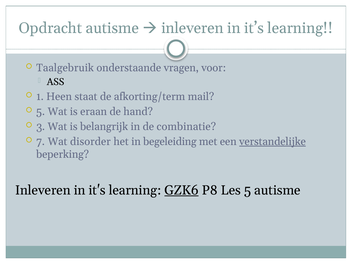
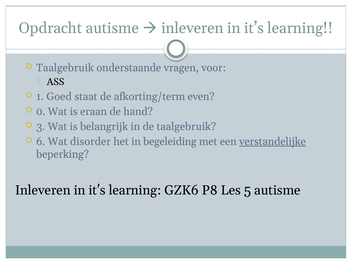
Heen: Heen -> Goed (59, 96)
mail: mail -> even (201, 96)
5: 5 -> 0 (41, 111)
de combinatie: combinatie -> taalgebruik (186, 127)
7: 7 -> 6 (41, 142)
GZK6 underline: present -> none (181, 190)
